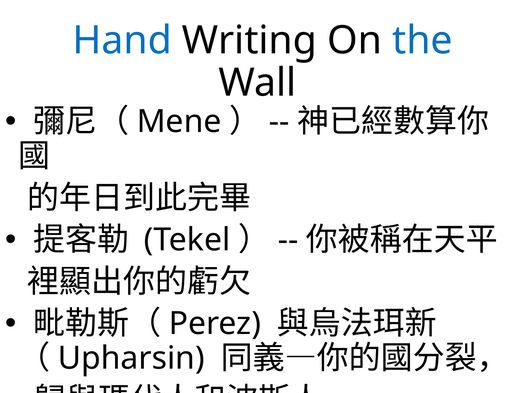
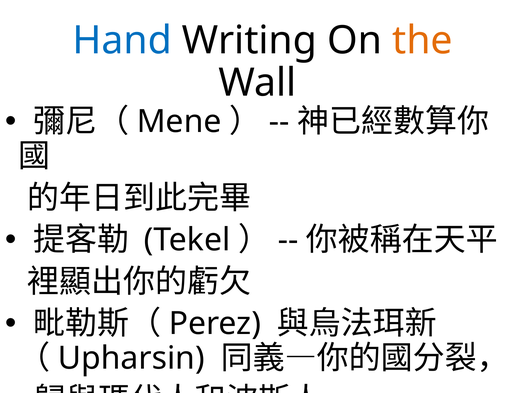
the colour: blue -> orange (422, 41)
